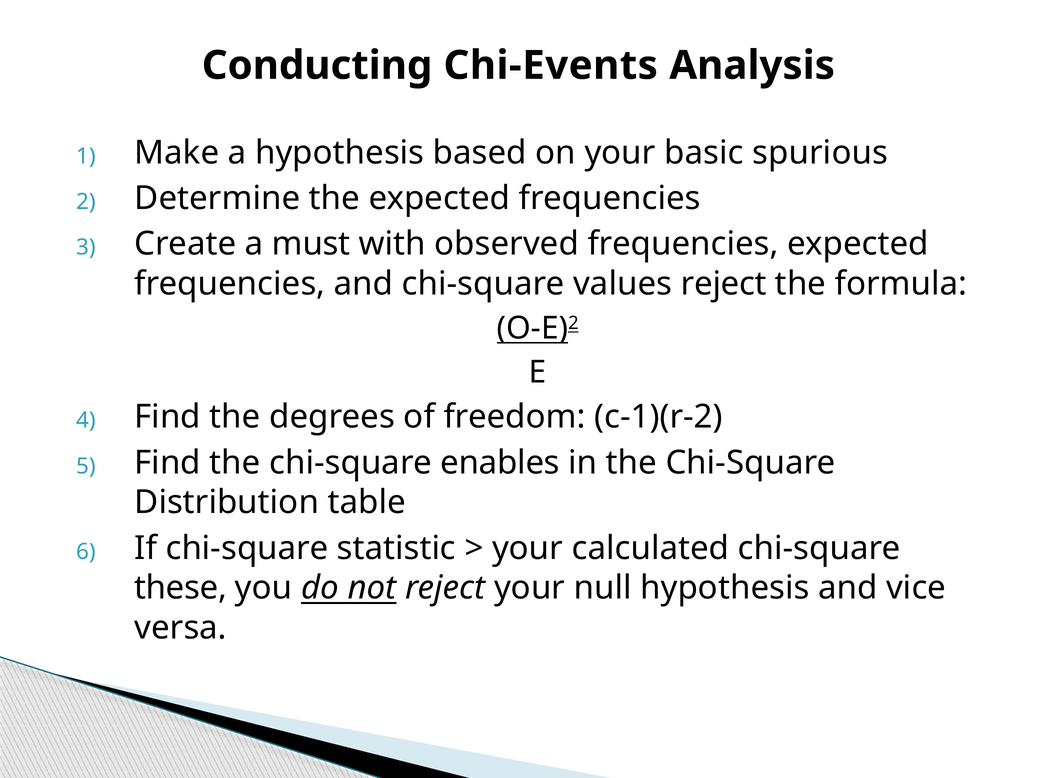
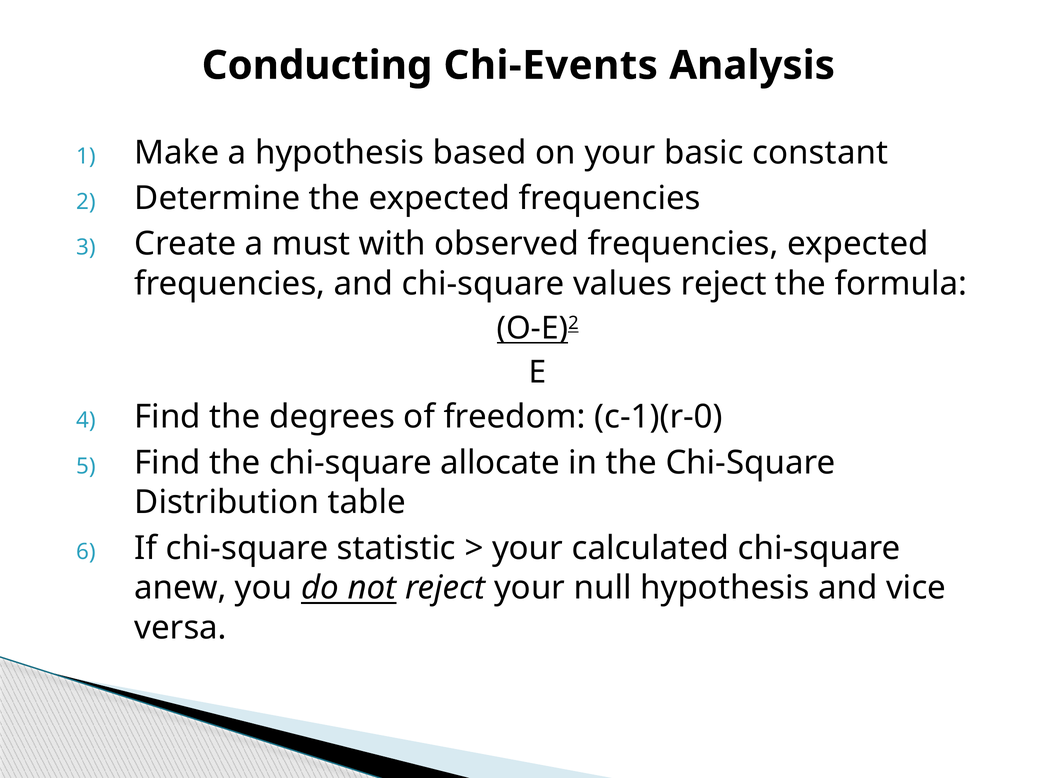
spurious: spurious -> constant (820, 153)
c-1)(r-2: c-1)(r-2 -> c-1)(r-0 (658, 417)
enables: enables -> allocate (500, 462)
these: these -> anew (180, 588)
